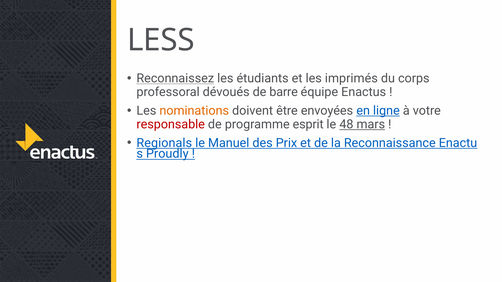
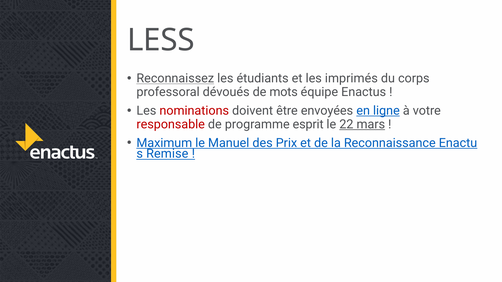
barre: barre -> mots (284, 92)
nominations colour: orange -> red (194, 111)
48: 48 -> 22 (346, 124)
Regionals: Regionals -> Maximum (164, 143)
Proudly: Proudly -> Remise (167, 154)
